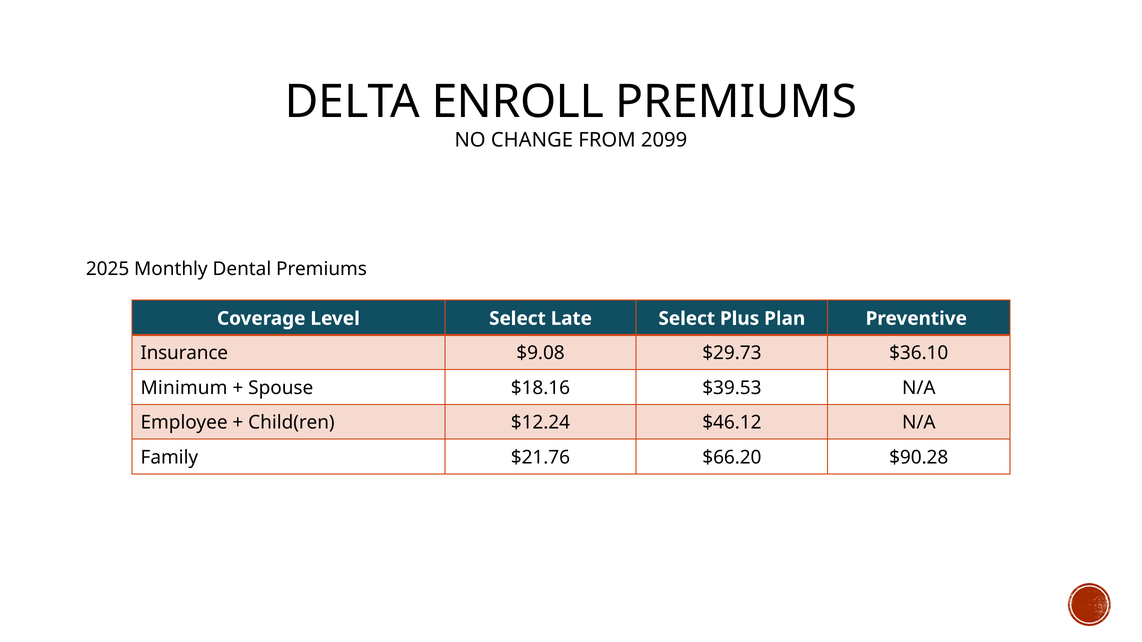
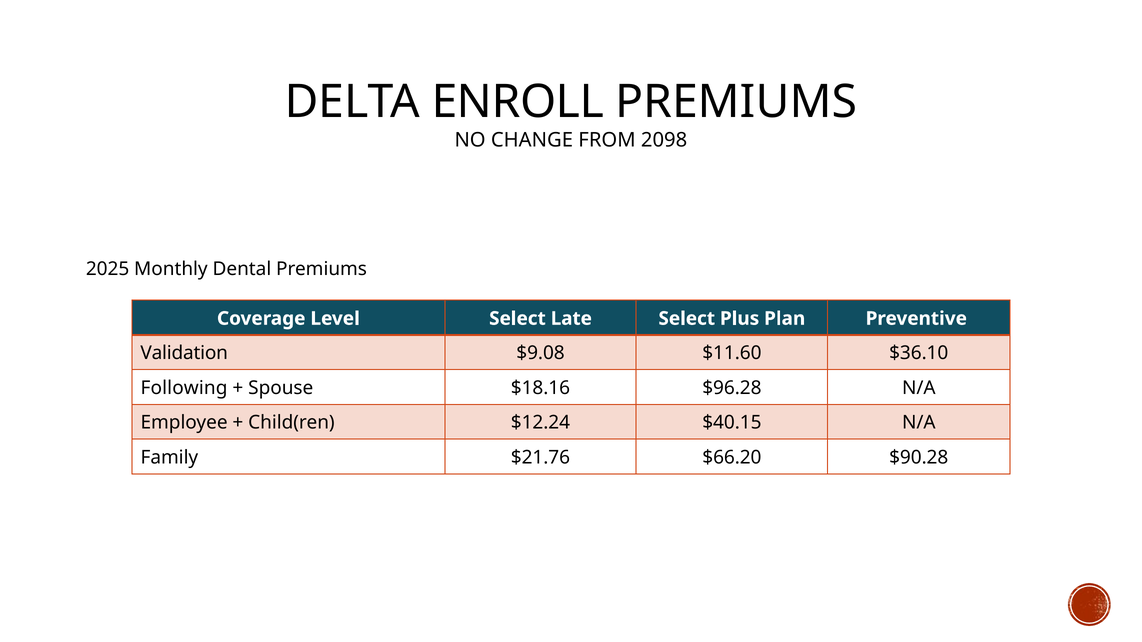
2099: 2099 -> 2098 (664, 140)
Insurance: Insurance -> Validation (184, 353)
$29.73: $29.73 -> $11.60 (732, 353)
Minimum: Minimum -> Following (184, 388)
$39.53: $39.53 -> $96.28 (732, 388)
$46.12: $46.12 -> $40.15 (732, 423)
